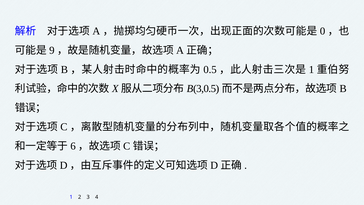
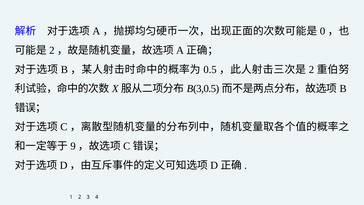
9: 9 -> 2 (52, 50)
1: 1 -> 2 (311, 69)
6: 6 -> 9 (73, 146)
